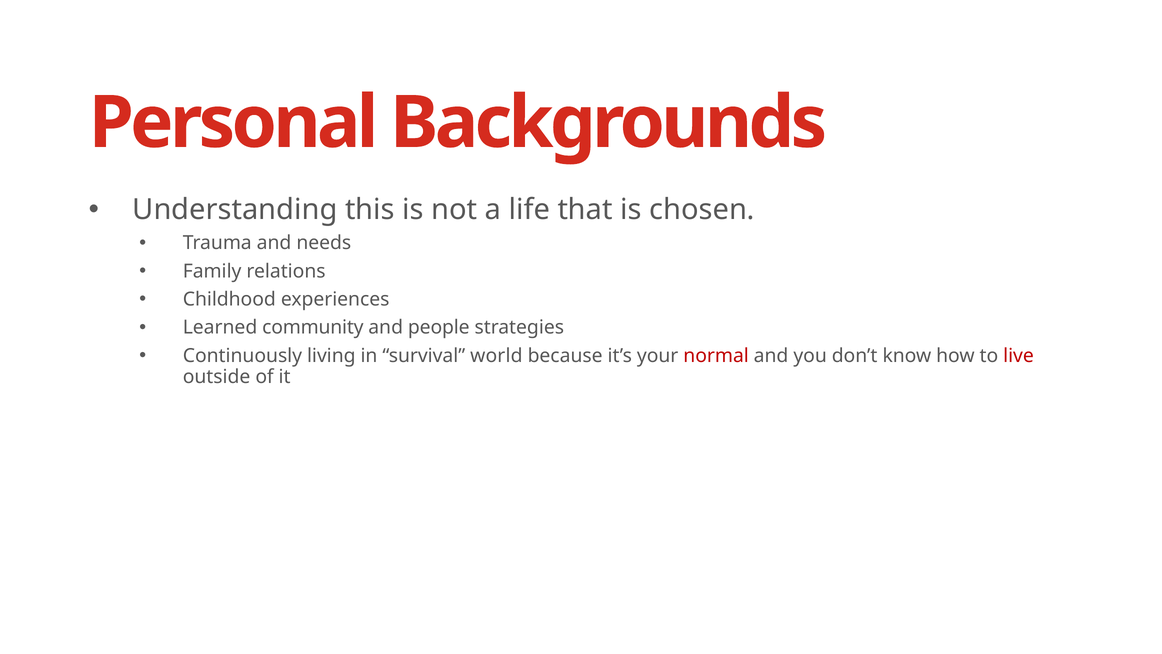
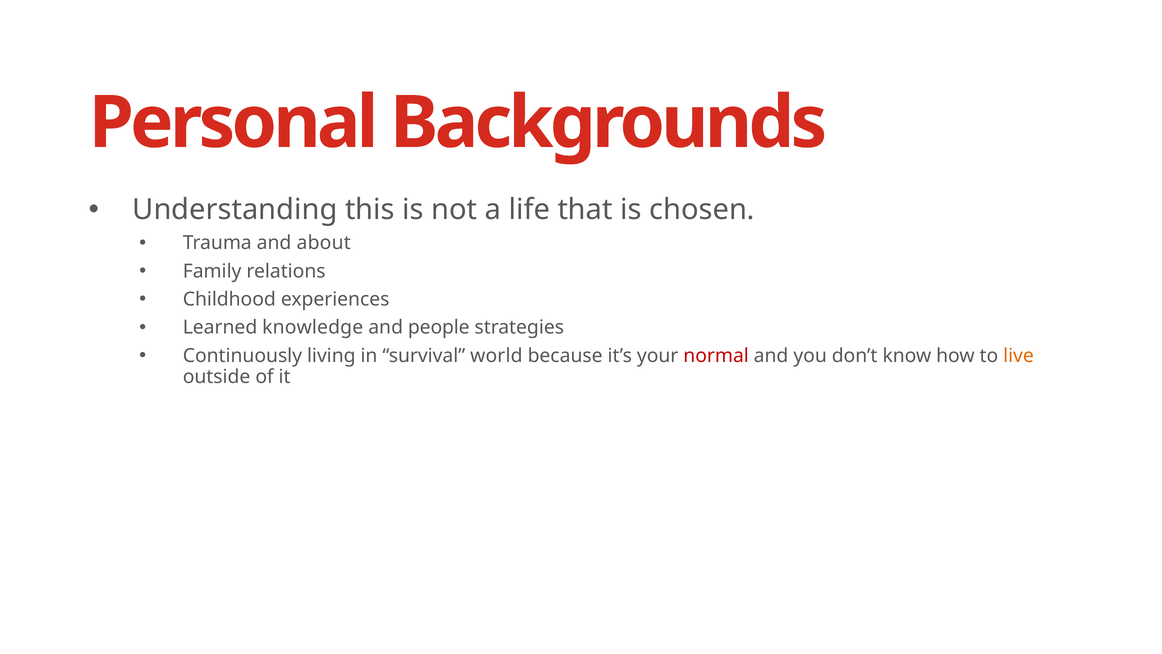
needs: needs -> about (324, 243)
community: community -> knowledge (313, 327)
live colour: red -> orange (1019, 356)
